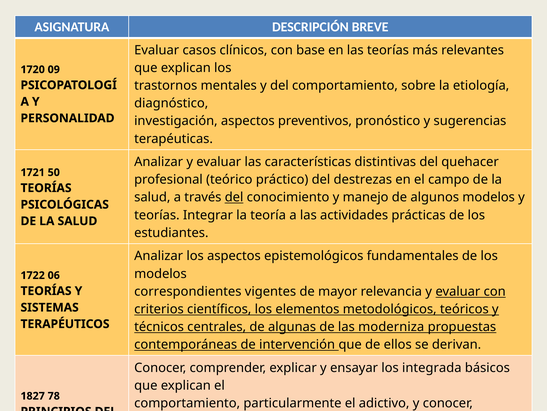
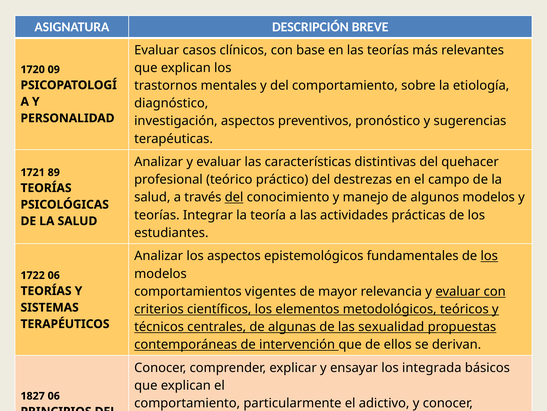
50: 50 -> 89 (54, 172)
los underline: none -> present (489, 256)
correspondientes: correspondientes -> comportamientos (188, 291)
moderniza: moderniza -> sexualidad (391, 326)
1827 78: 78 -> 06 (54, 395)
